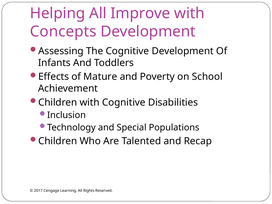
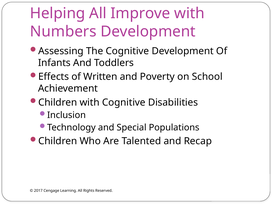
Concepts: Concepts -> Numbers (63, 31)
Mature: Mature -> Written (100, 77)
